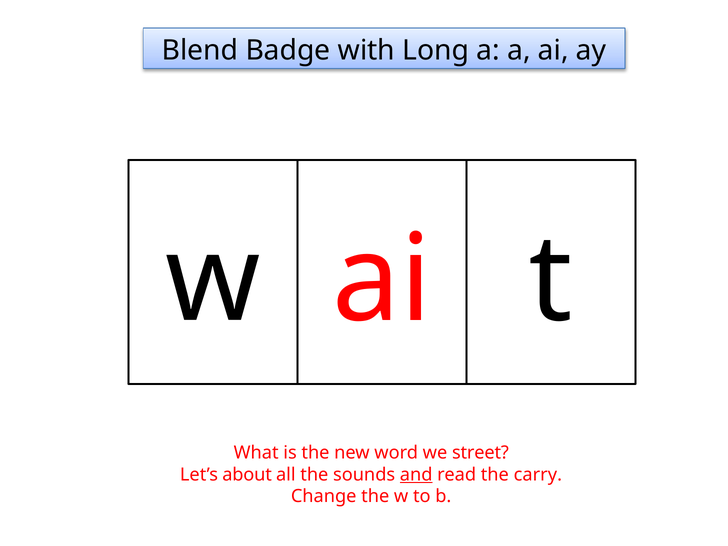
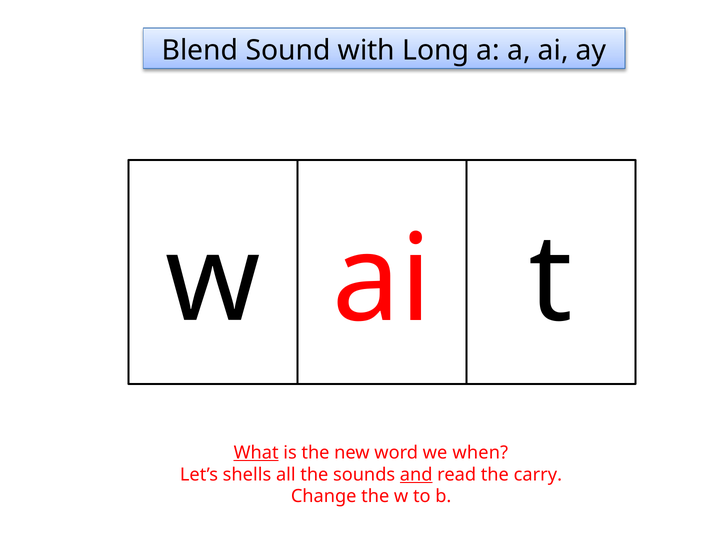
Badge: Badge -> Sound (288, 50)
What underline: none -> present (256, 453)
street: street -> when (480, 453)
about: about -> shells (247, 475)
